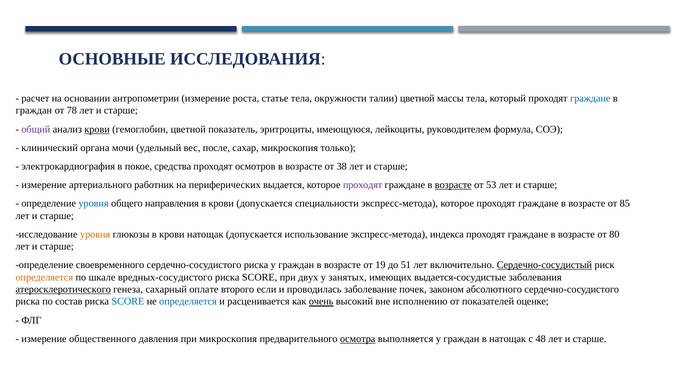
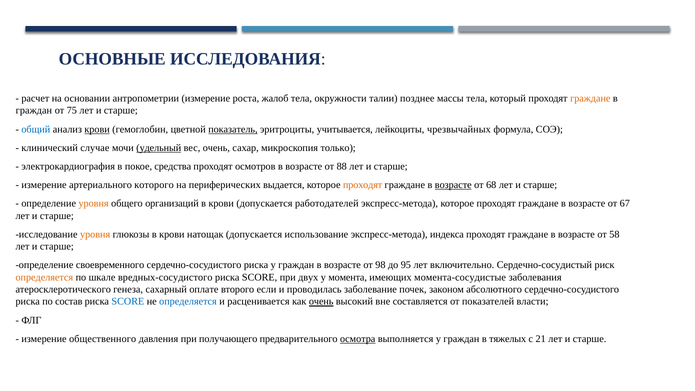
статье: статье -> жалоб (275, 98)
талии цветной: цветной -> позднее (417, 98)
граждане colour: blue -> orange (590, 98)
78: 78 -> 75 (72, 111)
общий colour: purple -> blue (36, 129)
показатель underline: none -> present (233, 129)
имеющуюся: имеющуюся -> учитывается (345, 129)
руководителем: руководителем -> чрезвычайных (459, 129)
органа: органа -> случае (95, 148)
удельный underline: none -> present (159, 148)
вес после: после -> очень (216, 148)
38: 38 -> 88 (342, 166)
работник: работник -> которого (154, 185)
проходят colour: purple -> orange (363, 185)
53: 53 -> 68 (491, 185)
уровня colour: blue -> orange (94, 203)
направления: направления -> организаций (172, 203)
специальности: специальности -> работодателей (327, 203)
85: 85 -> 67 (625, 203)
80: 80 -> 58 (614, 234)
19: 19 -> 98 (380, 265)
51: 51 -> 95 (406, 265)
Сердечно-сосудистый underline: present -> none (544, 265)
занятых: занятых -> момента (348, 277)
выдается-сосудистые: выдается-сосудистые -> момента-сосудистые (460, 277)
атеросклеротического underline: present -> none (63, 289)
исполнению: исполнению -> составляется (420, 302)
оценке: оценке -> власти (533, 302)
при микроскопия: микроскопия -> получающего (228, 339)
в натощак: натощак -> тяжелых (508, 339)
48: 48 -> 21 (541, 339)
